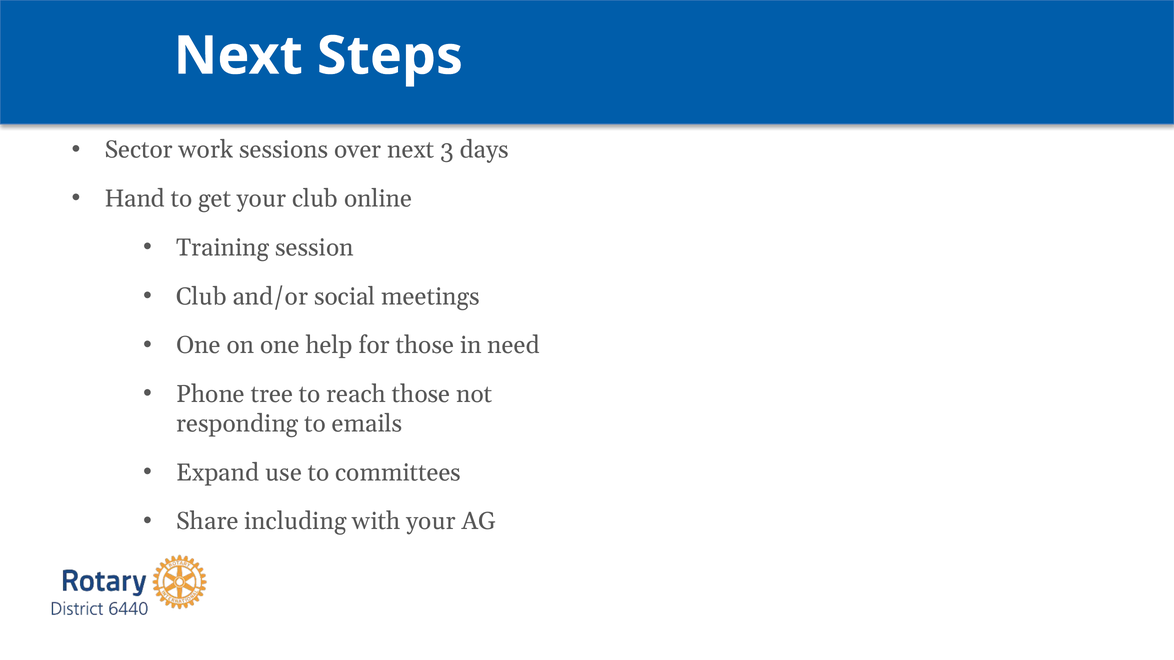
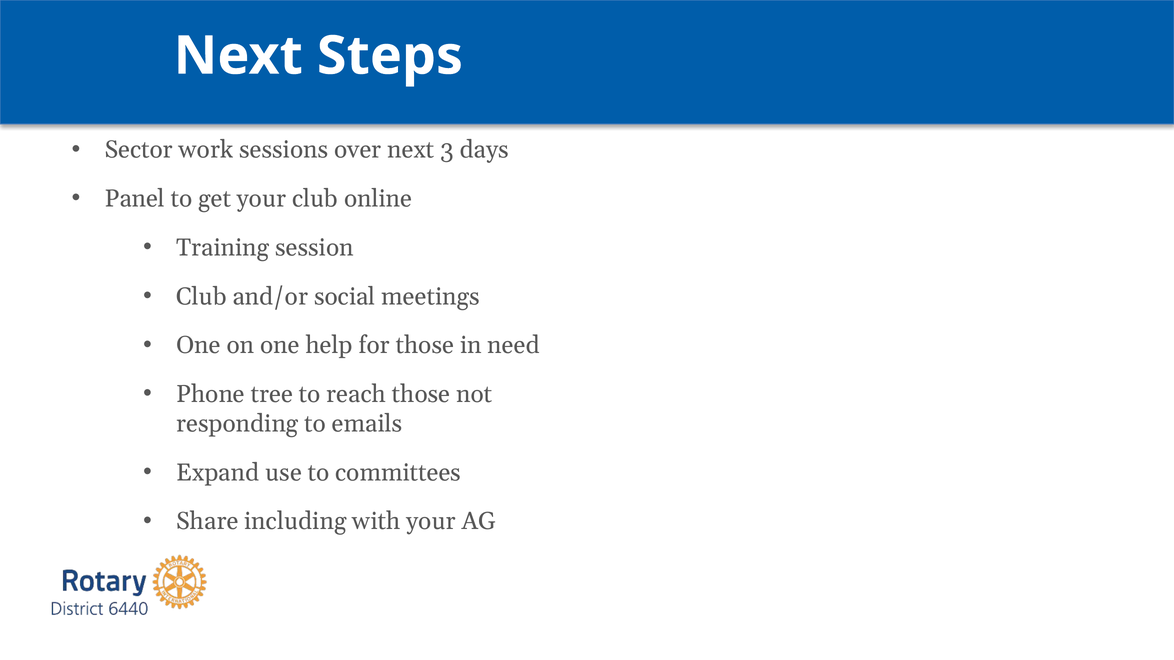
Hand: Hand -> Panel (135, 199)
